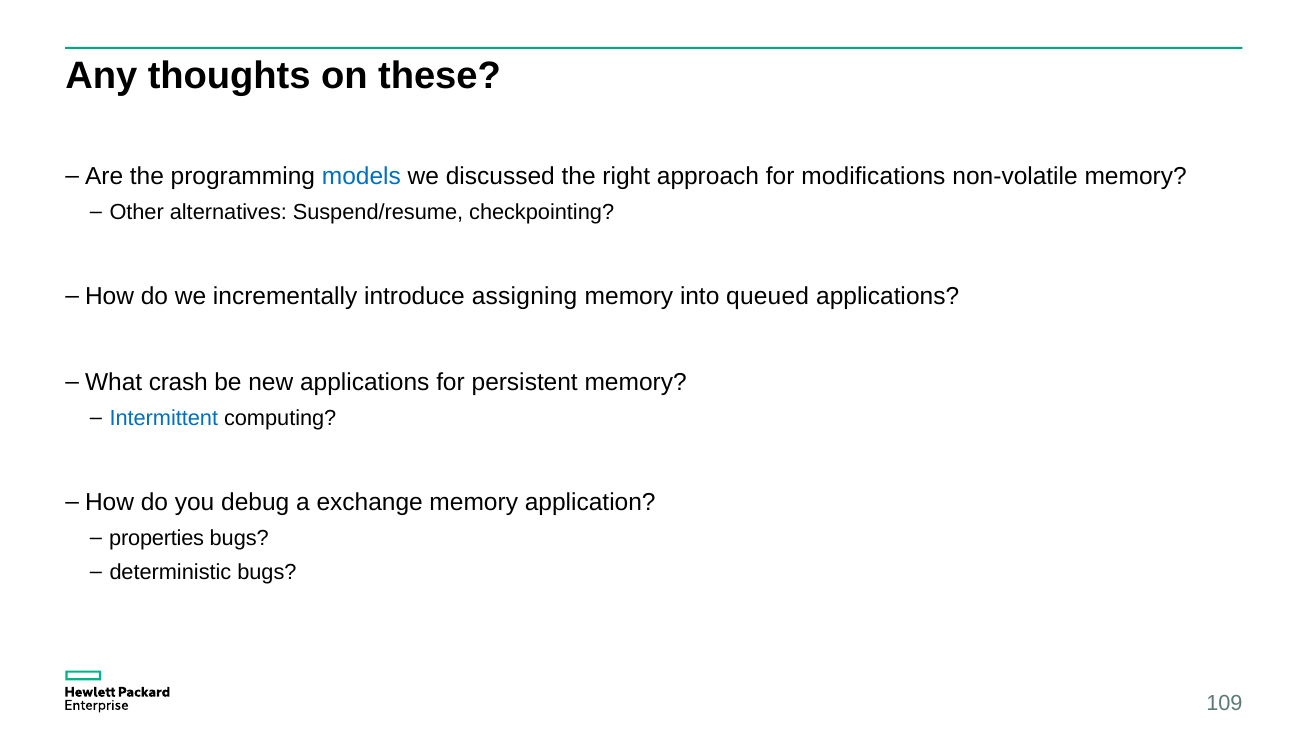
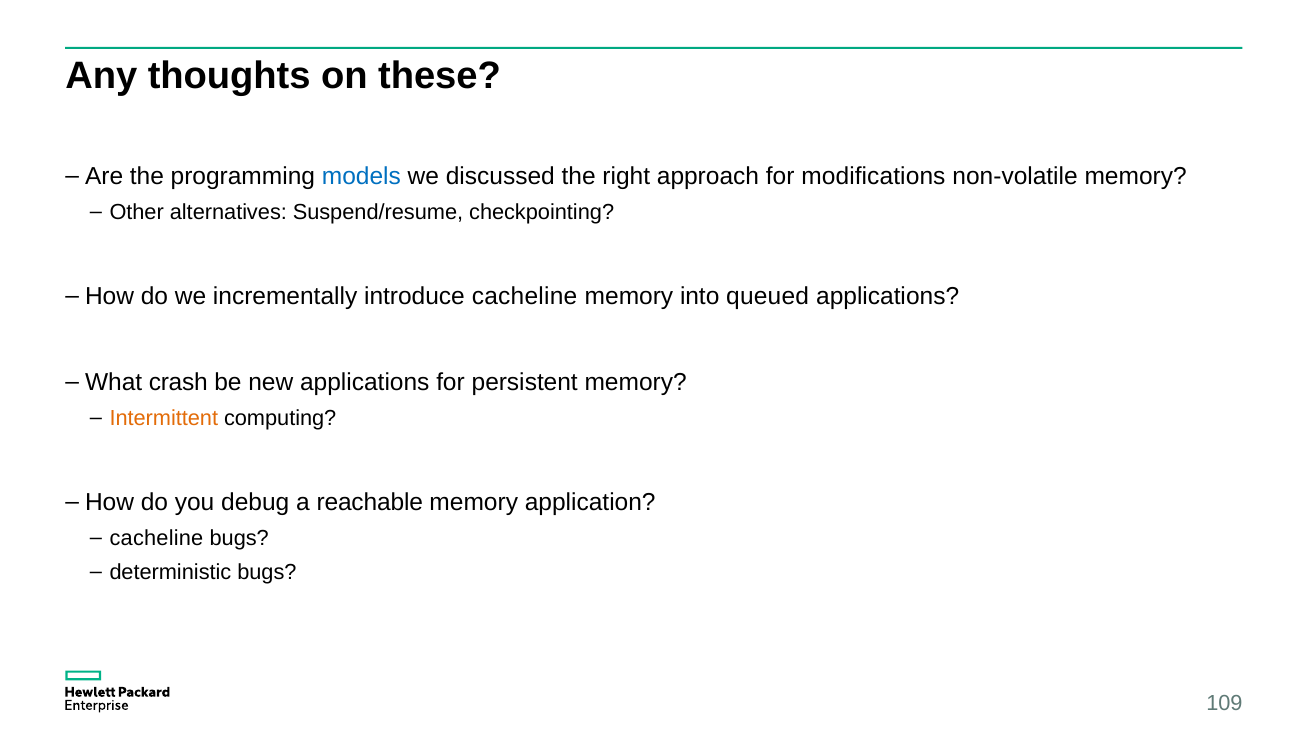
introduce assigning: assigning -> cacheline (525, 297)
Intermittent colour: blue -> orange (164, 418)
exchange: exchange -> reachable (370, 502)
properties: properties -> cacheline (156, 538)
